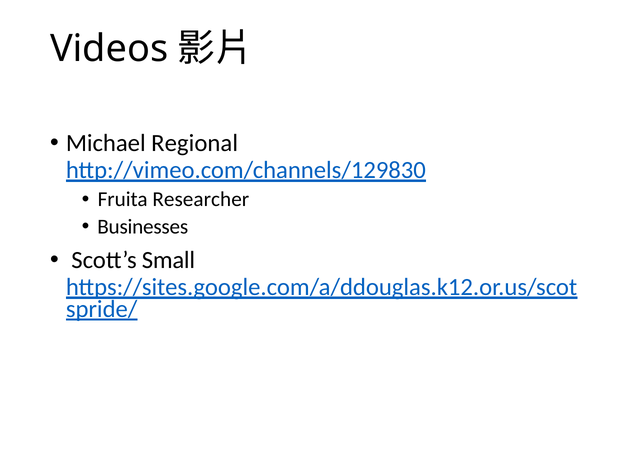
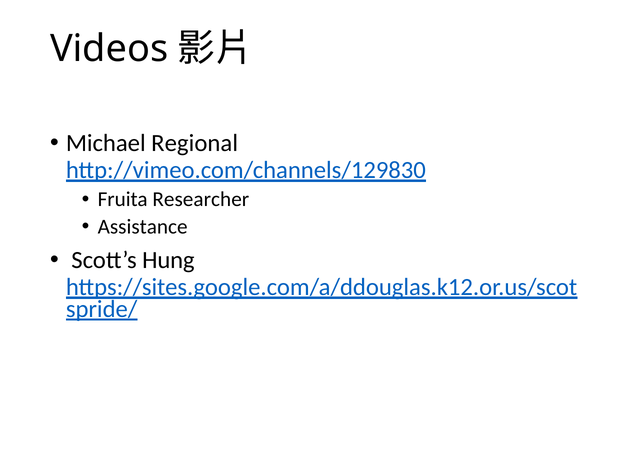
Businesses: Businesses -> Assistance (143, 227)
Small: Small -> Hung (168, 260)
